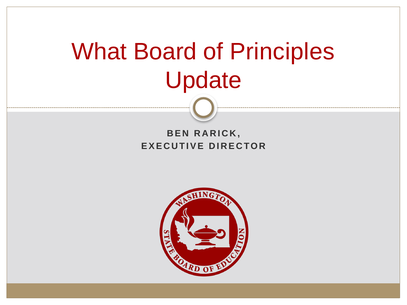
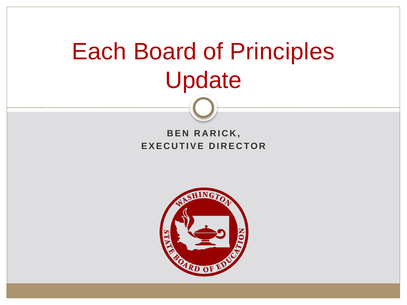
What: What -> Each (99, 52)
